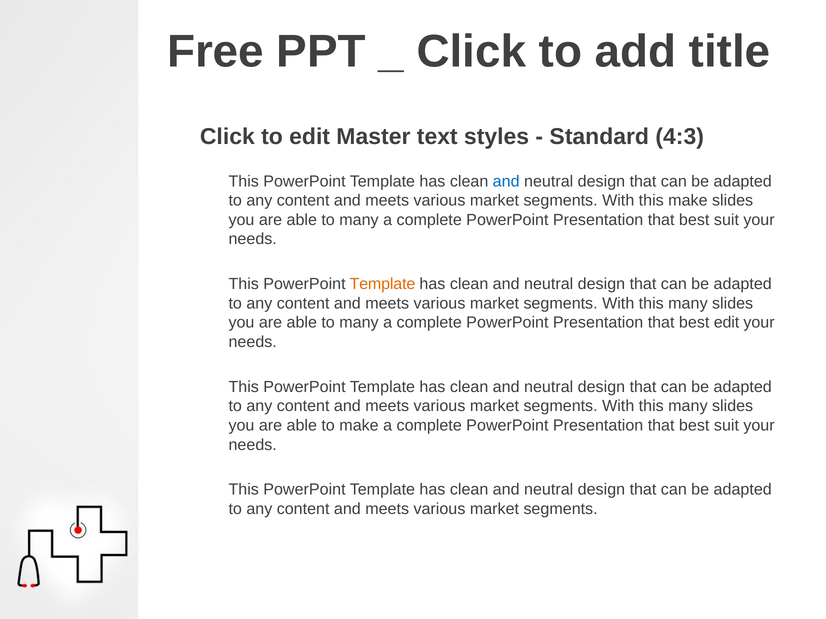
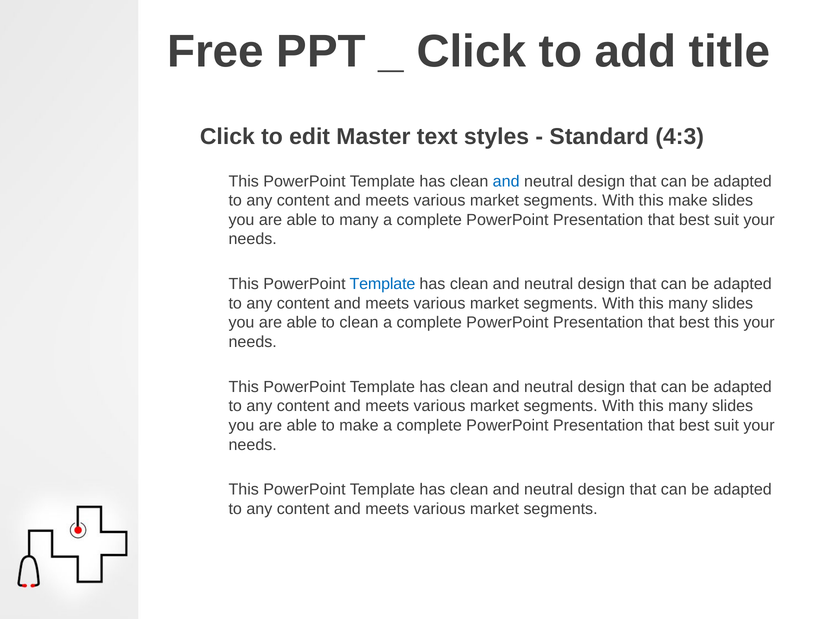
Template colour: orange -> blue (382, 284)
many: many -> clean (359, 323)
best edit: edit -> this (726, 323)
